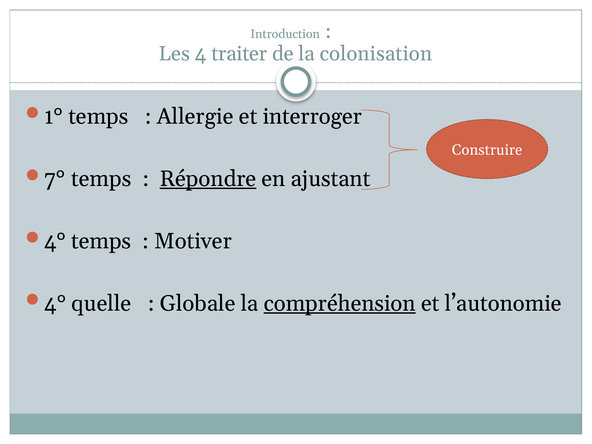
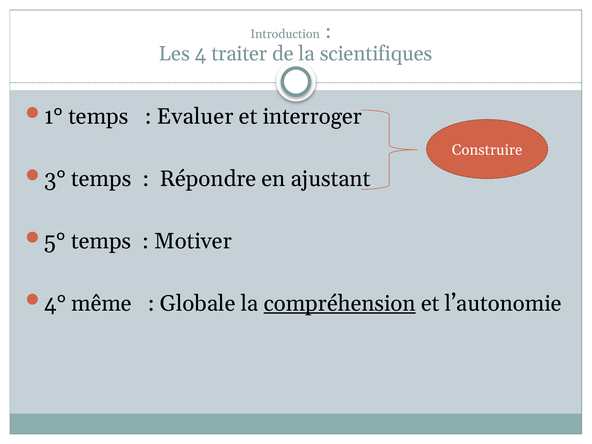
colonisation: colonisation -> scientifiques (376, 54)
Allergie: Allergie -> Evaluer (195, 117)
7°: 7° -> 3° (55, 179)
Répondre underline: present -> none (208, 179)
4°: 4° -> 5° (55, 241)
quelle: quelle -> même (101, 303)
